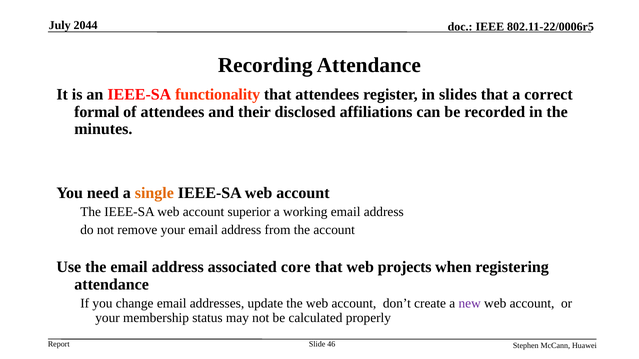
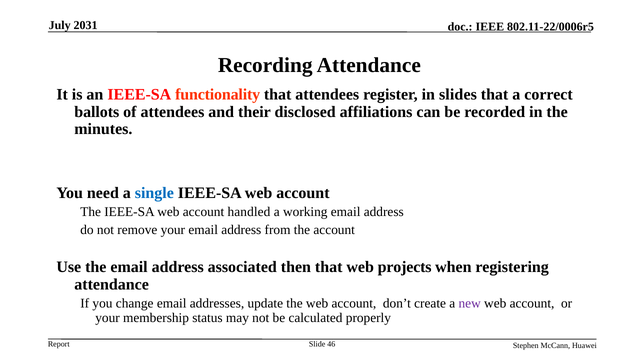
2044: 2044 -> 2031 (86, 25)
formal: formal -> ballots (97, 112)
single colour: orange -> blue (154, 193)
superior: superior -> handled (249, 212)
core: core -> then (296, 267)
